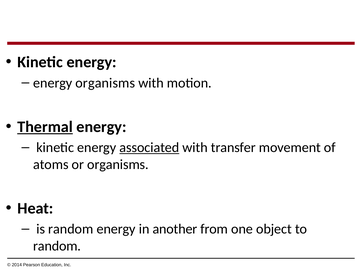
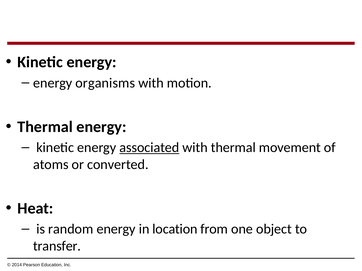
Thermal underline: present -> none (45, 127)
with transfer: transfer -> thermal (233, 148)
or organisms: organisms -> converted (118, 165)
another: another -> location (175, 230)
random: random -> transfer (57, 246)
